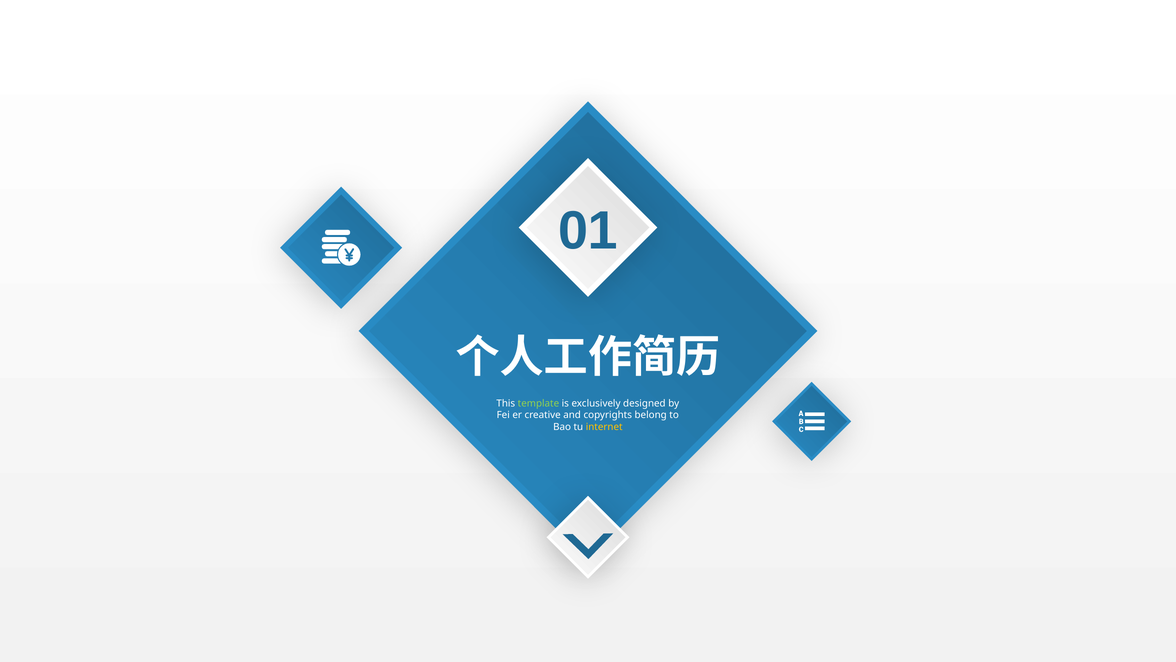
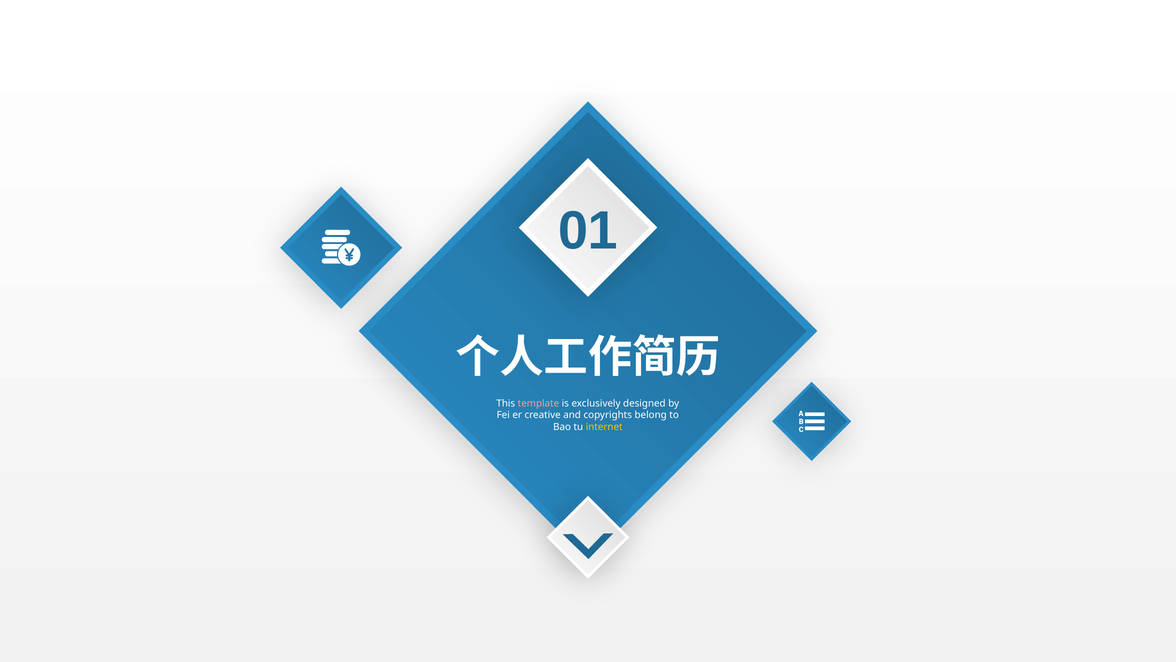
template colour: light green -> pink (538, 403)
